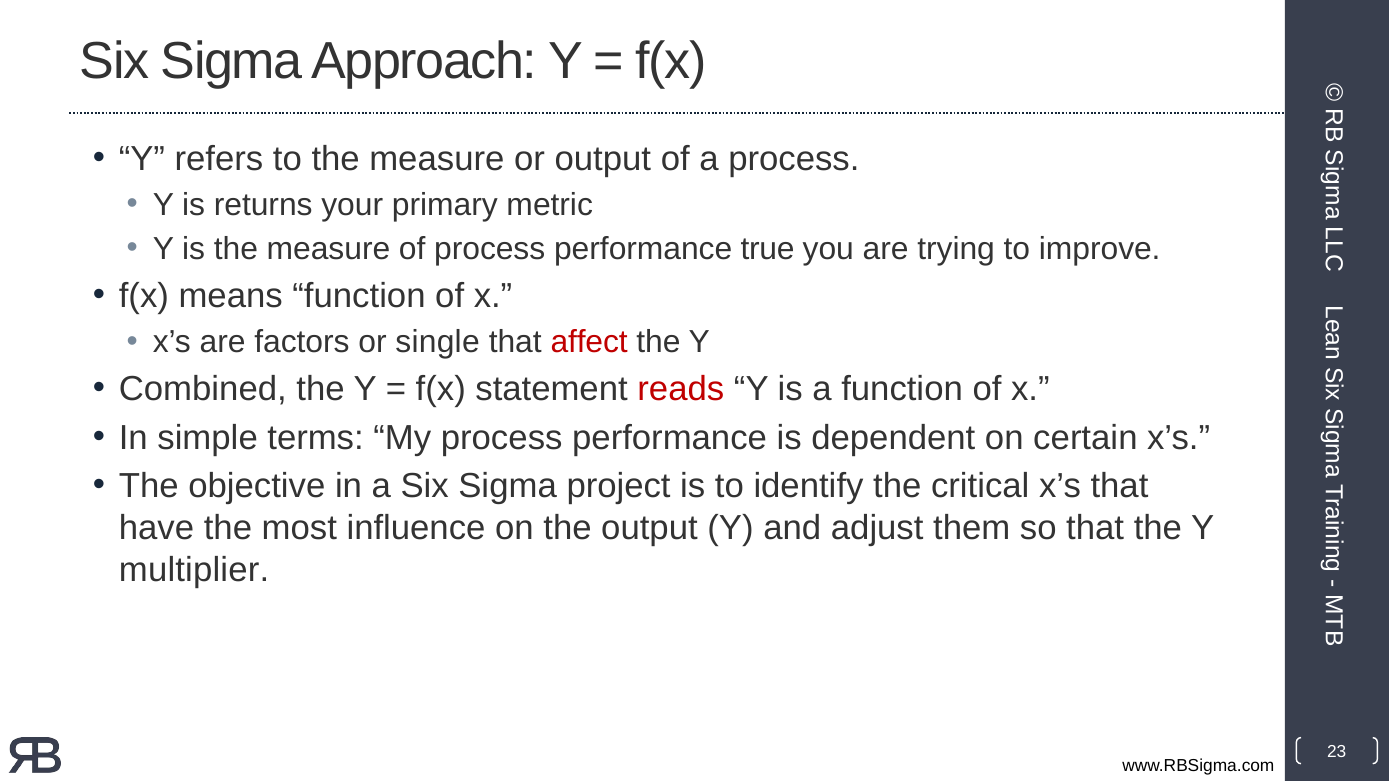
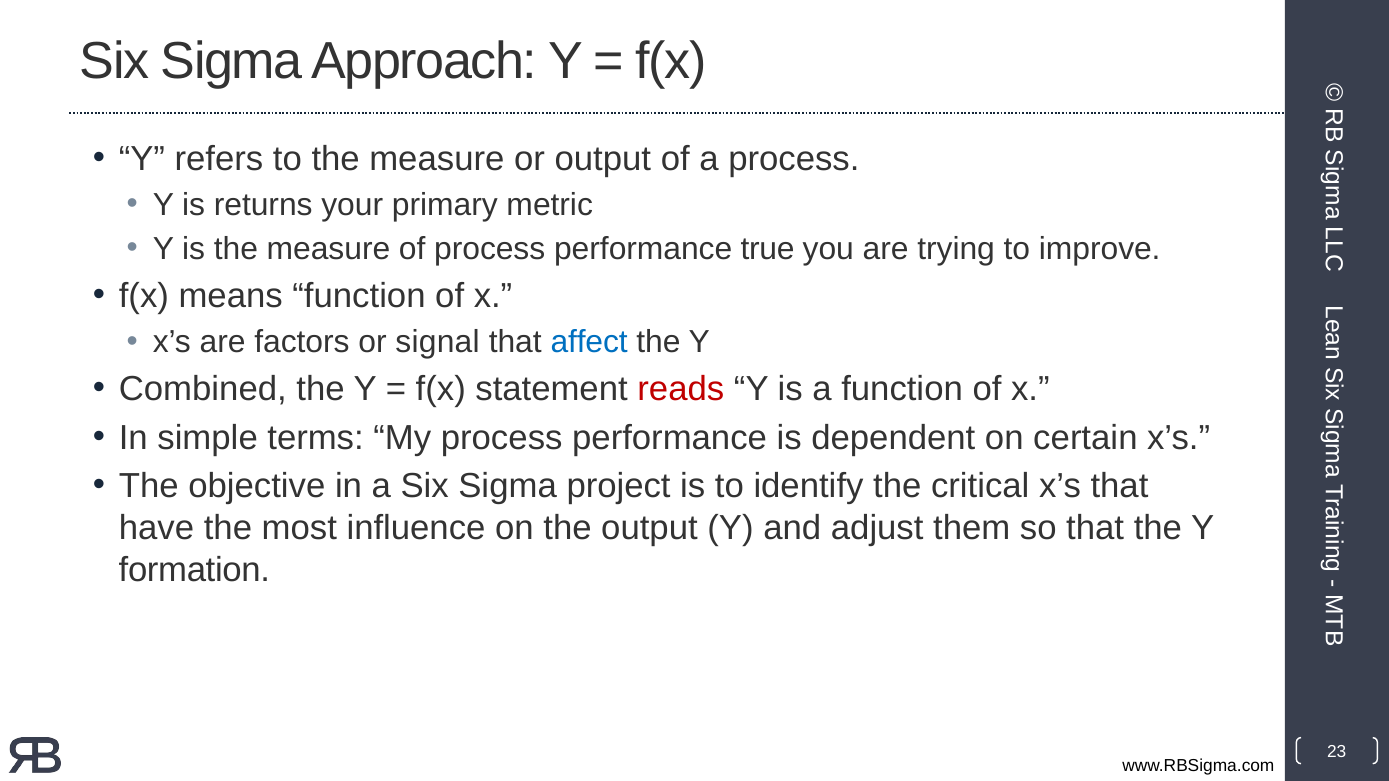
single: single -> signal (438, 342)
affect colour: red -> blue (589, 342)
multiplier: multiplier -> formation (194, 570)
